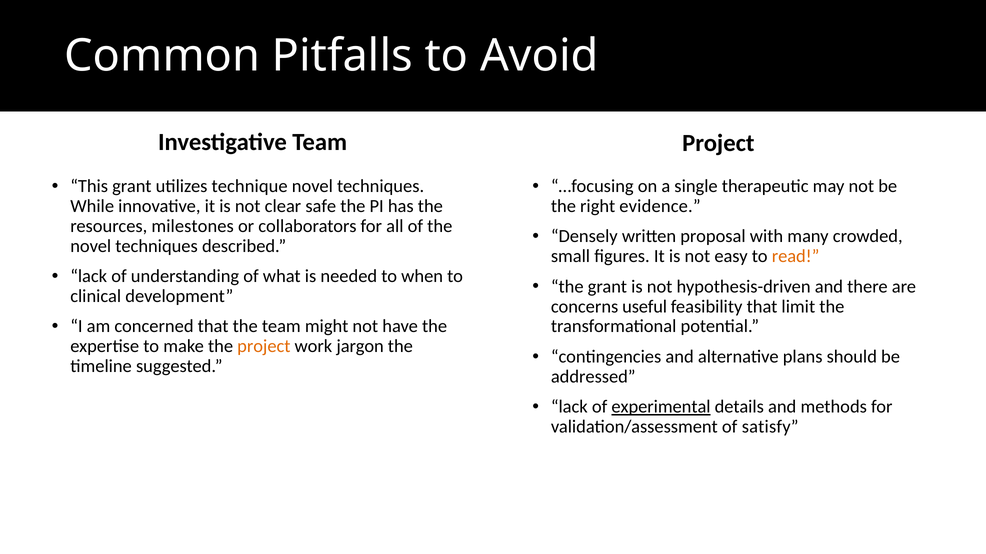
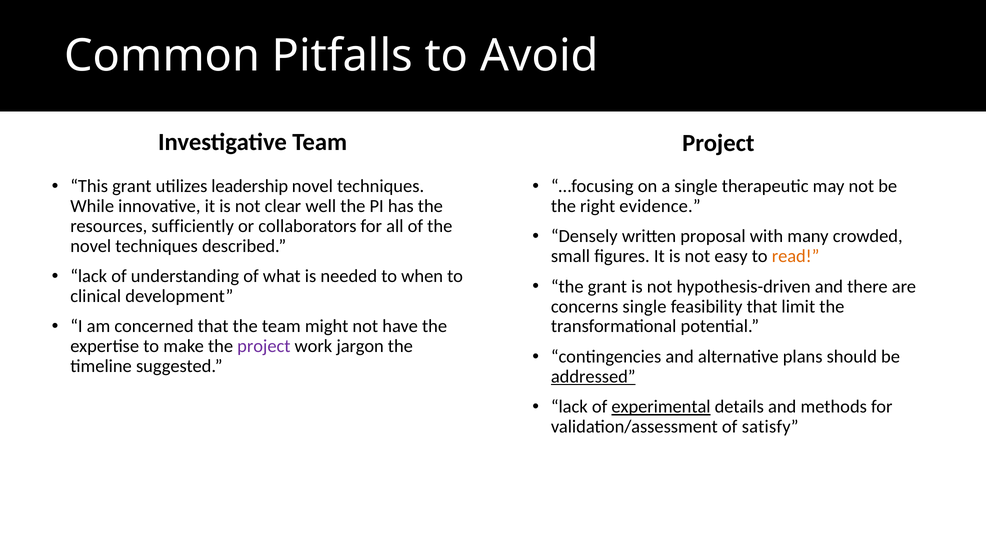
technique: technique -> leadership (250, 186)
safe: safe -> well (321, 206)
milestones: milestones -> sufficiently (193, 226)
concerns useful: useful -> single (644, 307)
project colour: orange -> purple (264, 347)
addressed underline: none -> present (593, 377)
